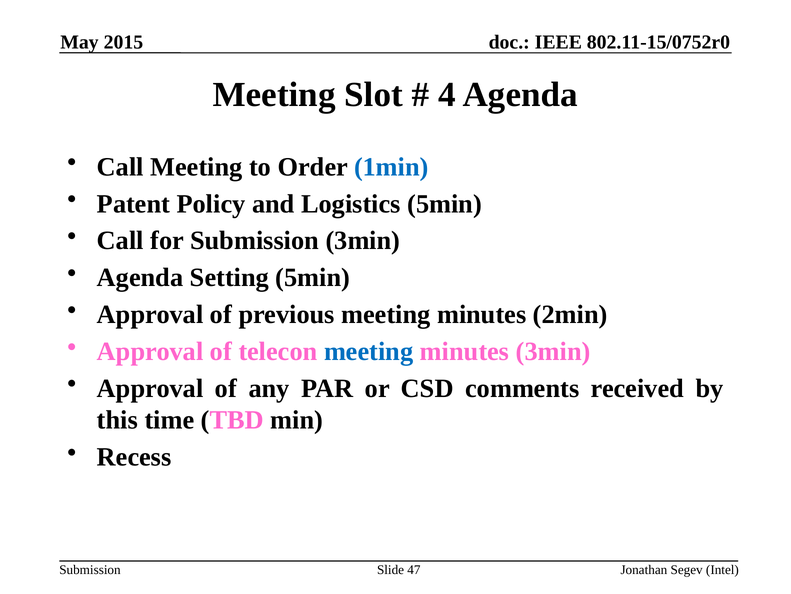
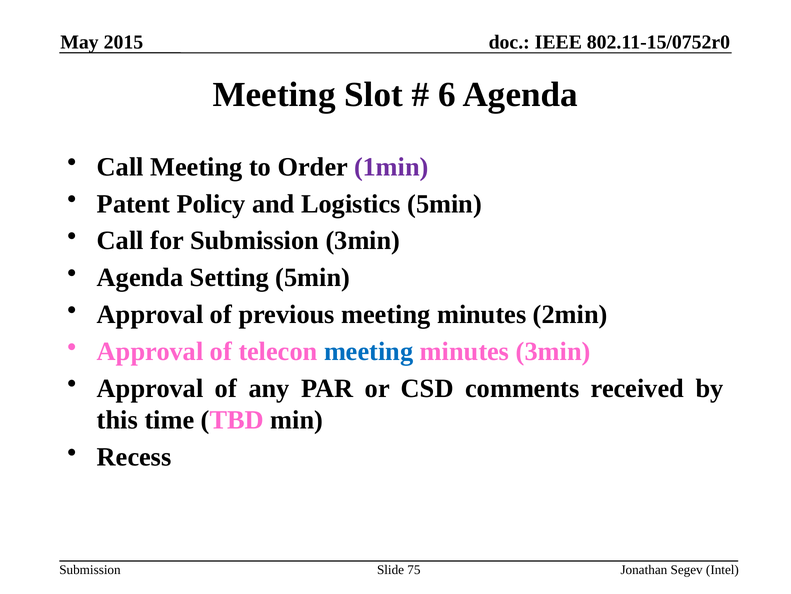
4: 4 -> 6 (447, 95)
1min colour: blue -> purple (391, 167)
47: 47 -> 75 (414, 569)
